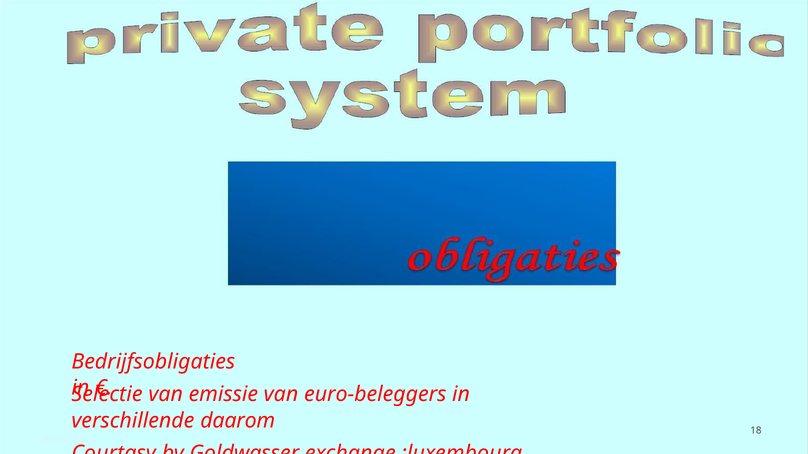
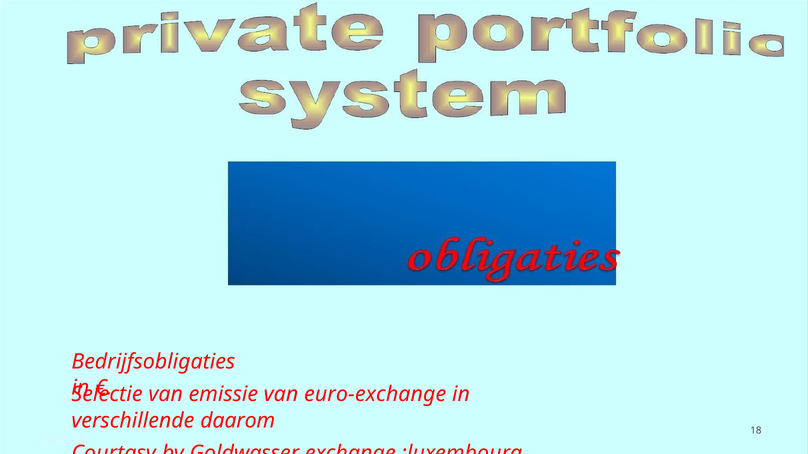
euro-beleggers: euro-beleggers -> euro-exchange (375, 394)
